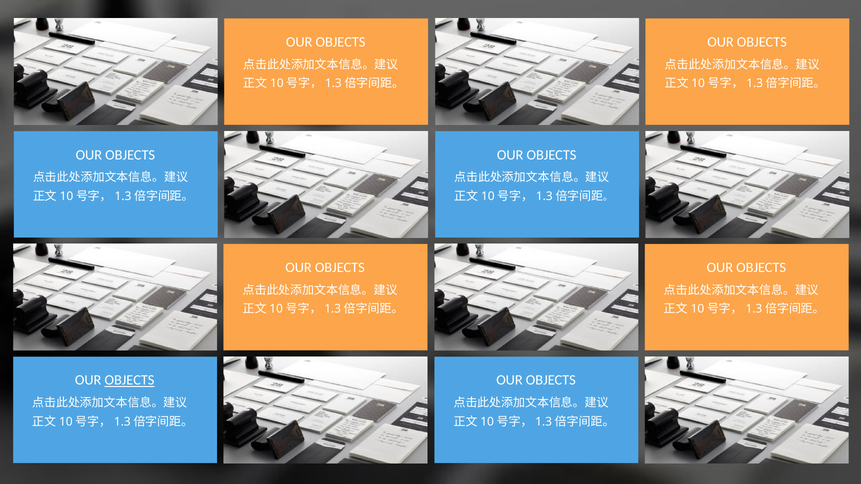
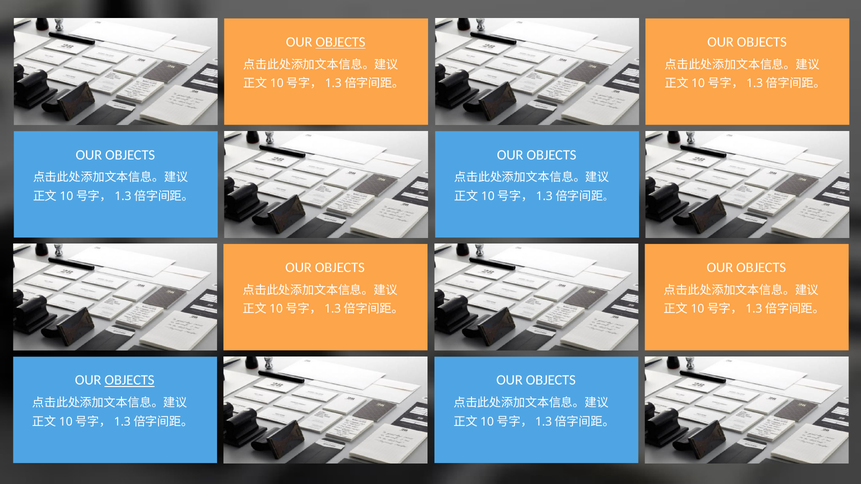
OBJECTS underline: none -> present (340, 42)
